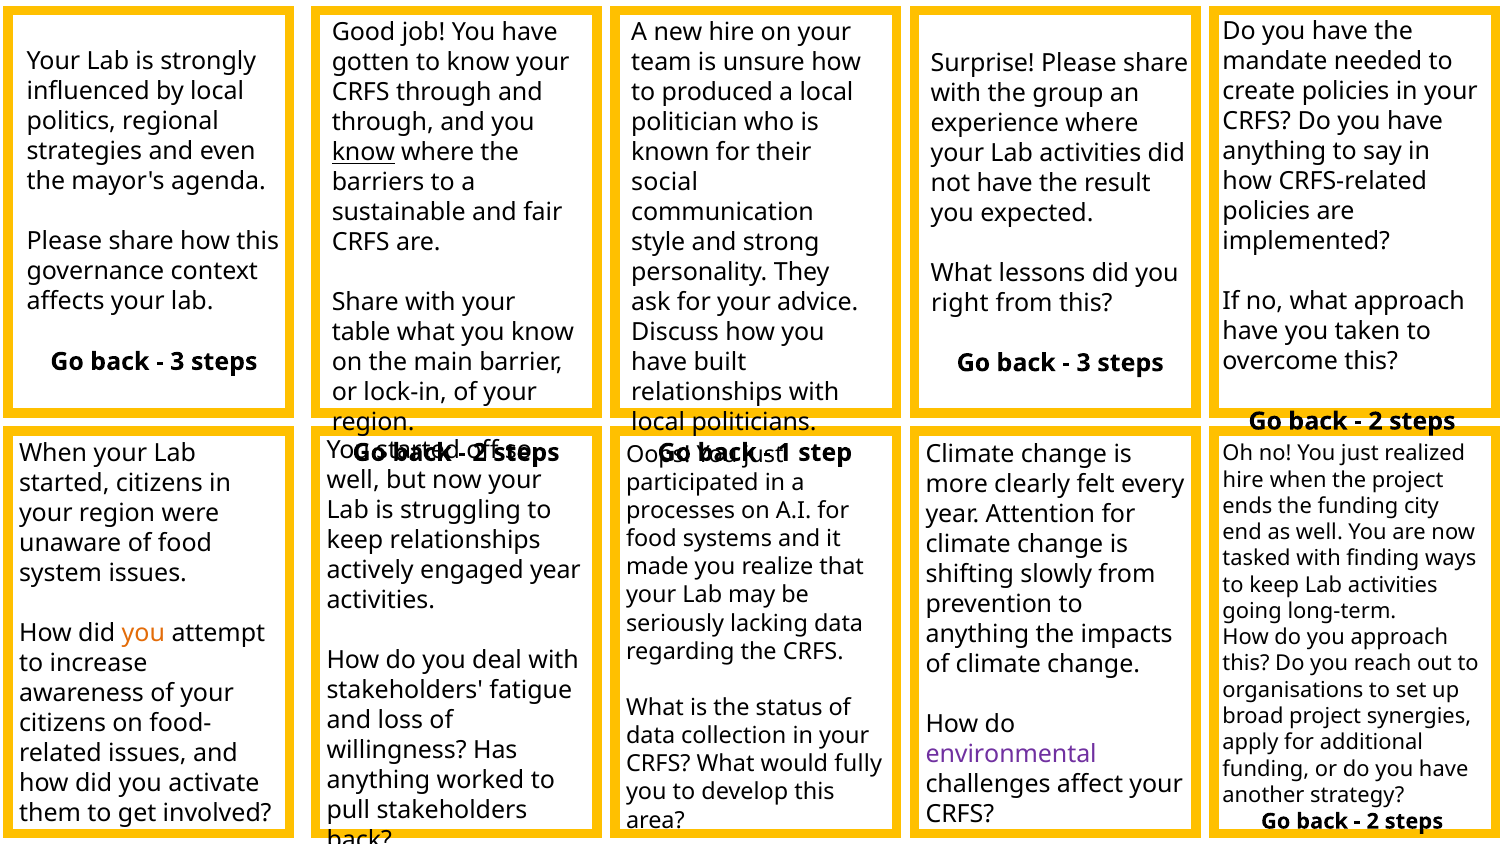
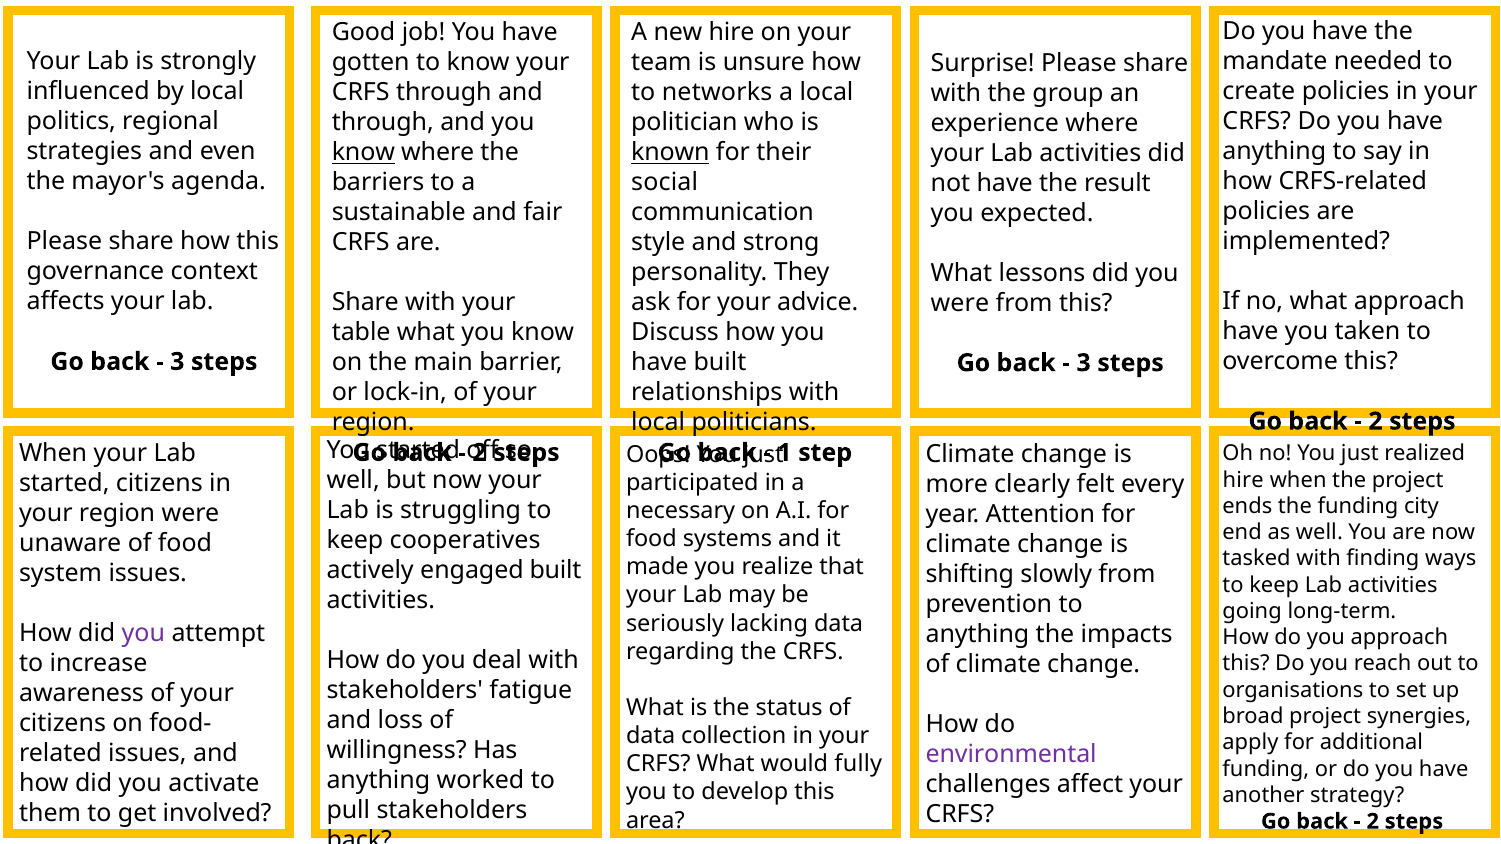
produced: produced -> networks (717, 93)
known underline: none -> present (670, 153)
right: right -> were (960, 303)
processes: processes -> necessary (681, 511)
keep relationships: relationships -> cooperatives (465, 541)
engaged year: year -> built (555, 571)
you colour: orange -> purple (143, 633)
